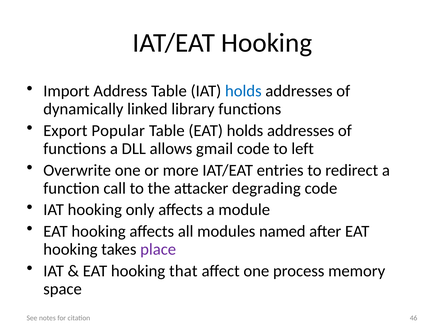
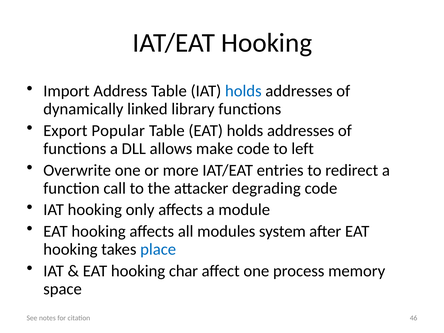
gmail: gmail -> make (215, 149)
named: named -> system (282, 231)
place colour: purple -> blue (158, 249)
that: that -> char (183, 271)
